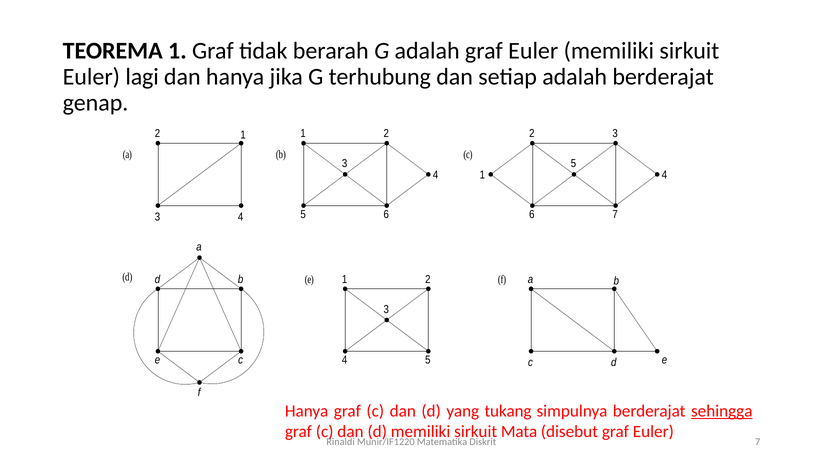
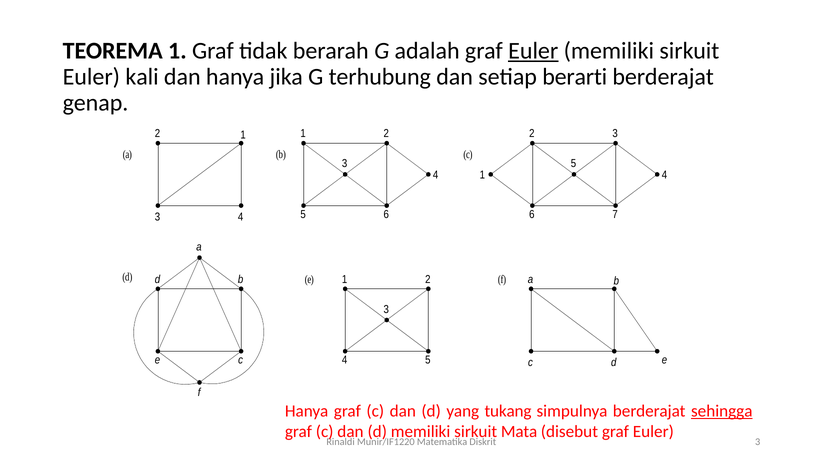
Euler underline: none -> present (533, 51)
lagi: lagi -> kali (142, 77)
setiap adalah: adalah -> berarti (575, 77)
7: 7 -> 3 (758, 442)
